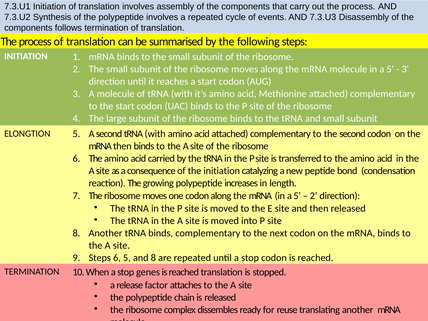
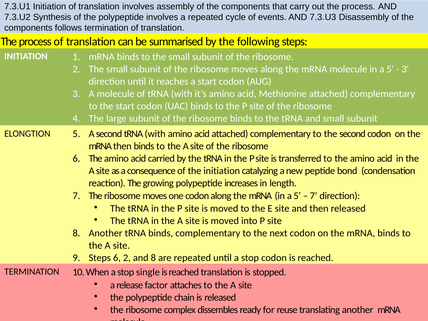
2: 2 -> 7 (314, 196)
6 5: 5 -> 2 (127, 258)
genes: genes -> single (148, 272)
